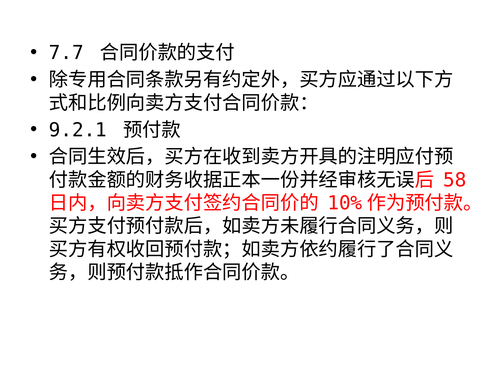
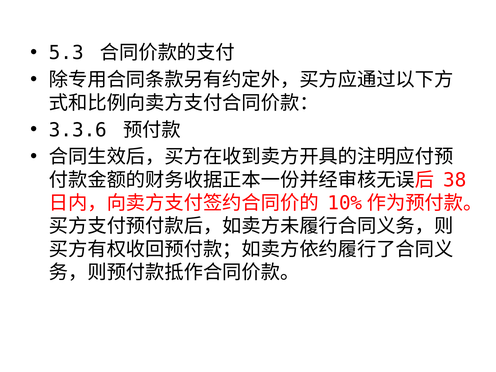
7.7: 7.7 -> 5.3 (66, 53)
9.2.1: 9.2.1 -> 3.3.6 (78, 130)
58: 58 -> 38 (455, 180)
